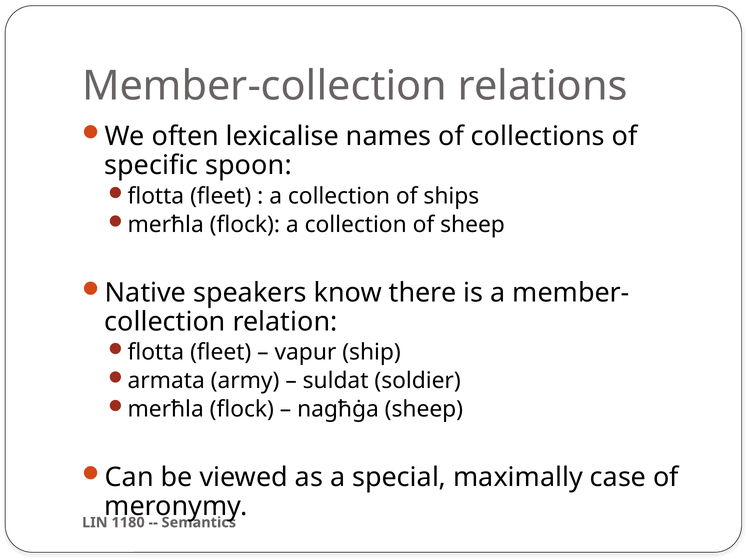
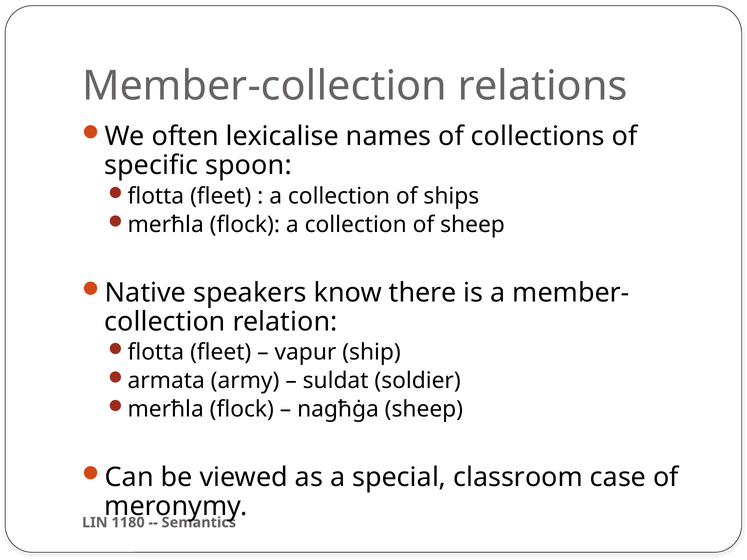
maximally: maximally -> classroom (518, 478)
